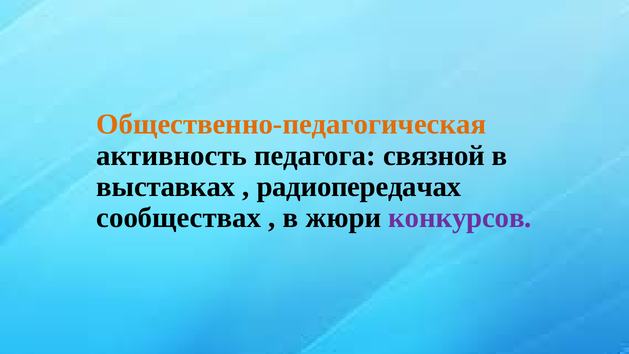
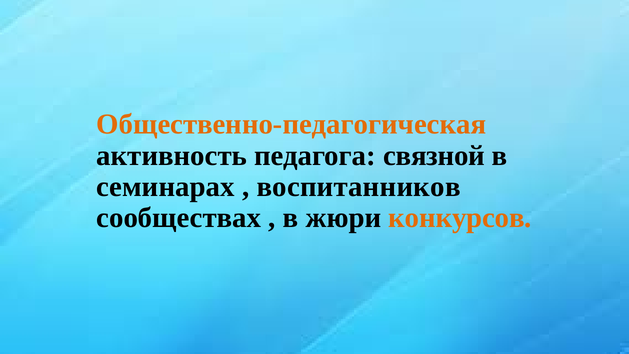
выставках: выставках -> семинарах (166, 187)
радиопередачах: радиопередачах -> воспитанников (359, 187)
конкурсов colour: purple -> orange (460, 218)
